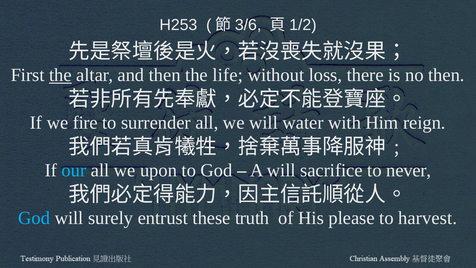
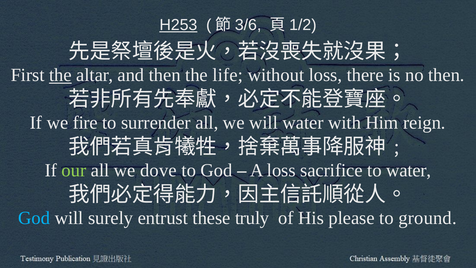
H253 underline: none -> present (178, 25)
our colour: light blue -> light green (74, 170)
upon: upon -> dove (158, 170)
A will: will -> loss (281, 170)
to never: never -> water (409, 170)
truth: truth -> truly (252, 218)
harvest: harvest -> ground (428, 218)
